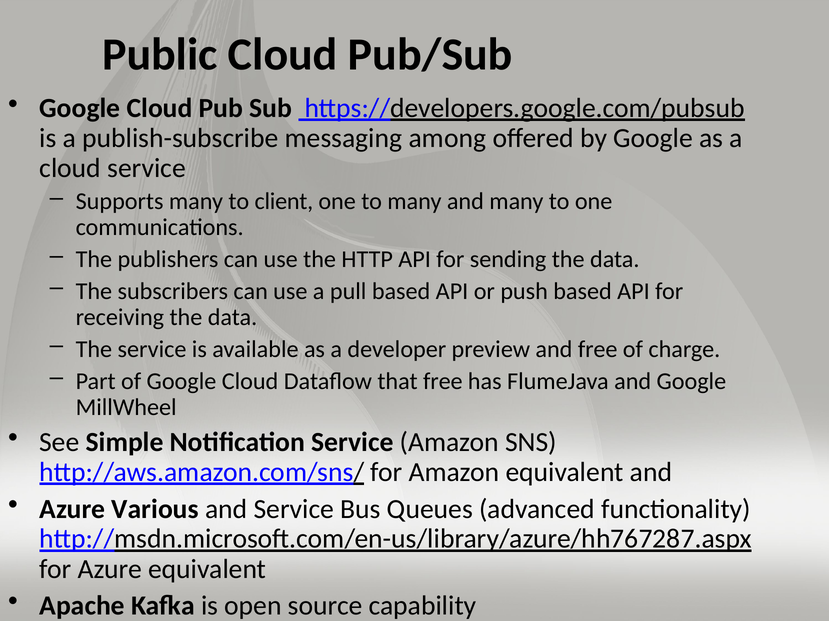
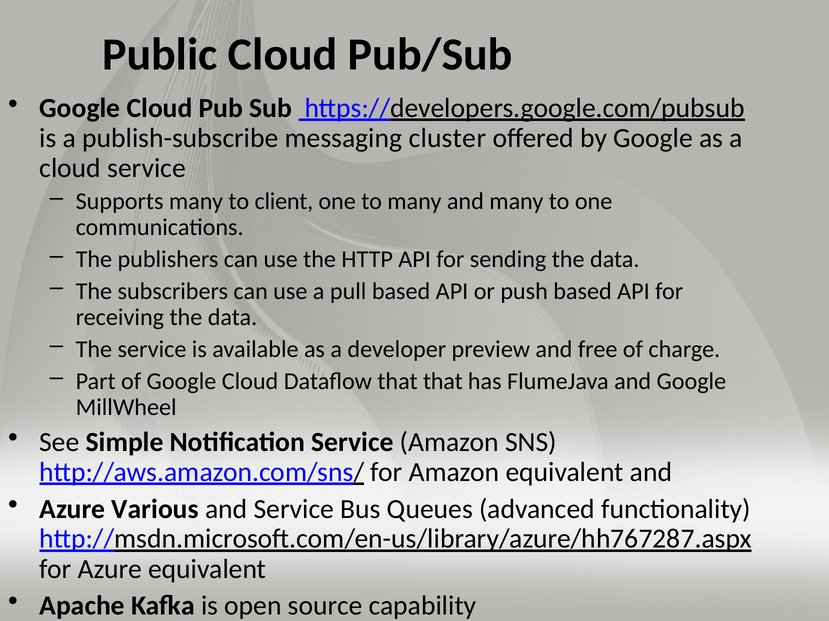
among: among -> cluster (447, 139)
that free: free -> that (443, 382)
